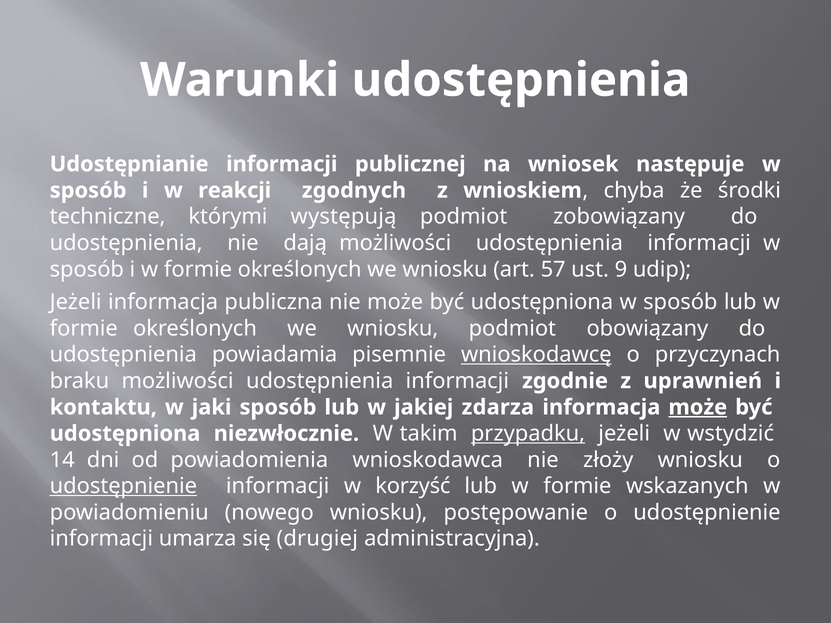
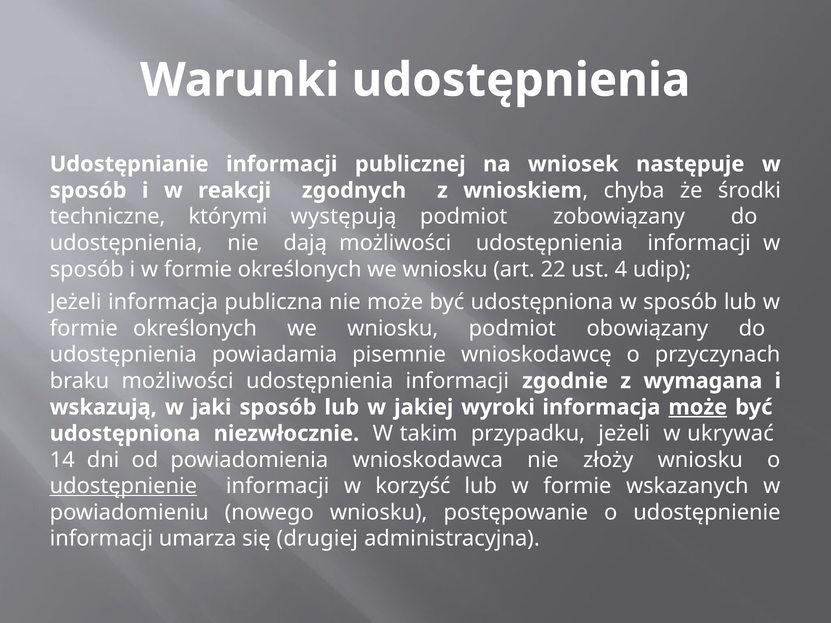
57: 57 -> 22 (553, 269)
9: 9 -> 4 (621, 269)
wnioskodawcę underline: present -> none (536, 355)
uprawnień: uprawnień -> wymagana (703, 381)
kontaktu: kontaktu -> wskazują (103, 407)
zdarza: zdarza -> wyroki (498, 407)
przypadku underline: present -> none (528, 434)
wstydzić: wstydzić -> ukrywać (731, 434)
